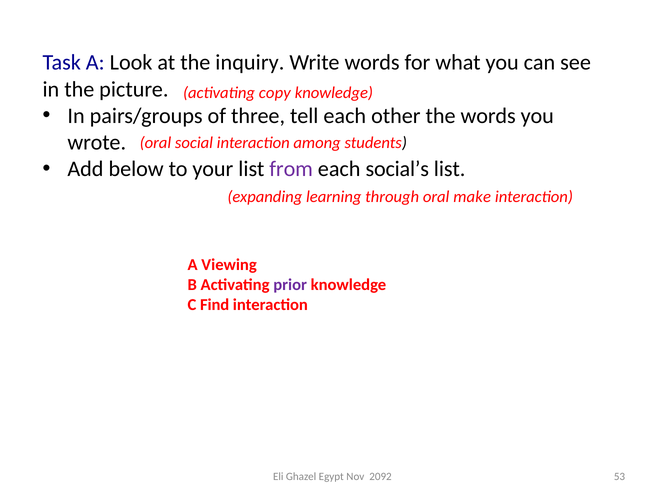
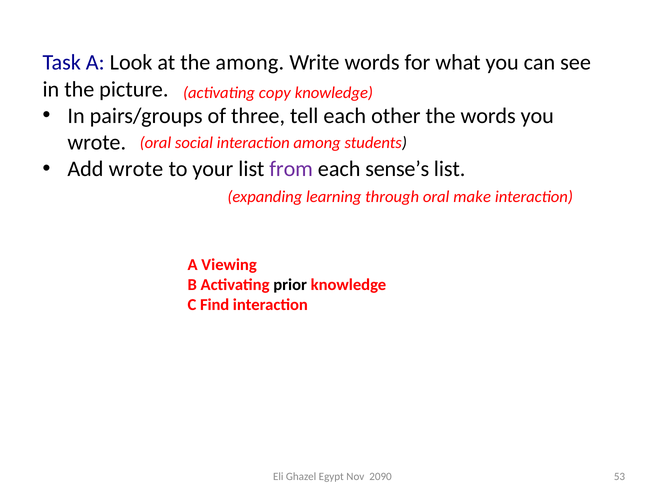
the inquiry: inquiry -> among (250, 63)
Add below: below -> wrote (136, 169)
social’s: social’s -> sense’s (397, 169)
prior colour: purple -> black (290, 285)
2092: 2092 -> 2090 (381, 476)
